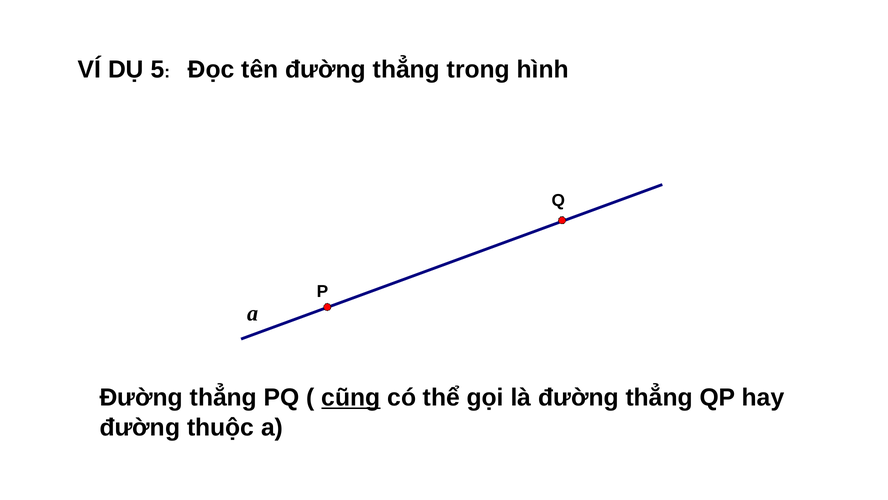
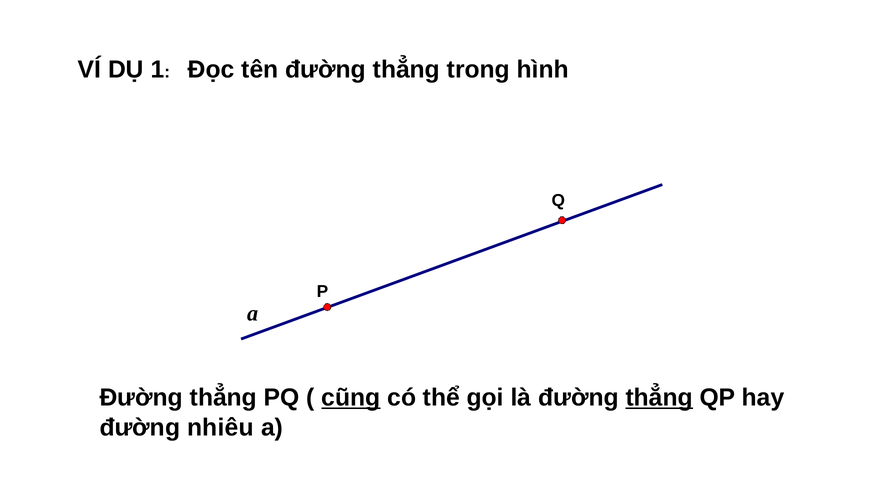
5: 5 -> 1 (157, 70)
thẳng underline: none -> present (659, 397)
thuộc: thuộc -> nhiêu (220, 427)
